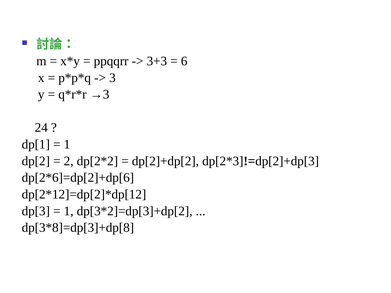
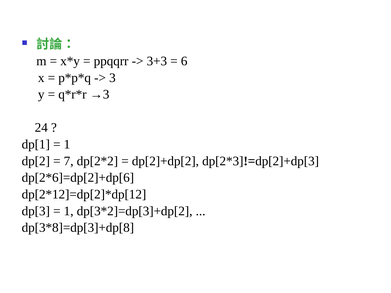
2: 2 -> 7 (69, 161)
